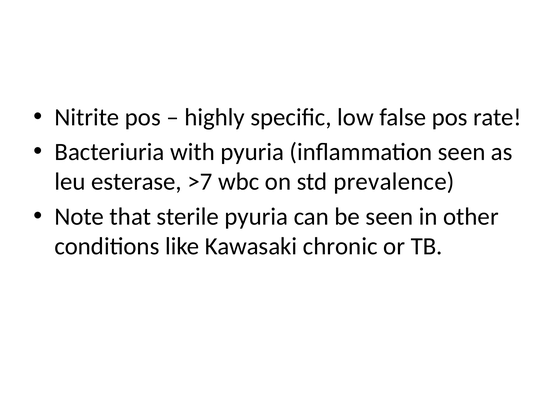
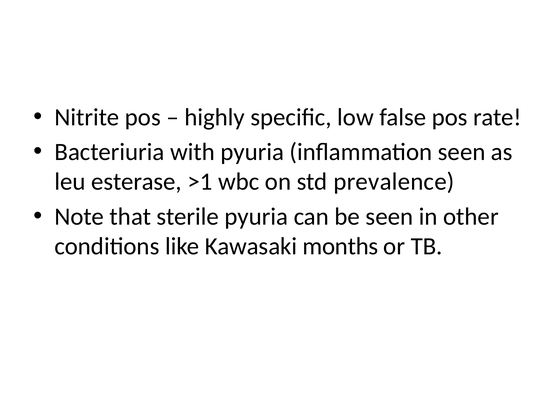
>7: >7 -> >1 (200, 182)
chronic: chronic -> months (340, 246)
